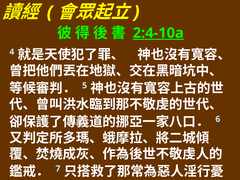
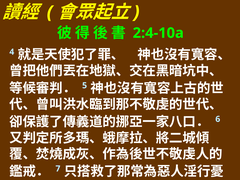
2:4-10a underline: present -> none (158, 33)
